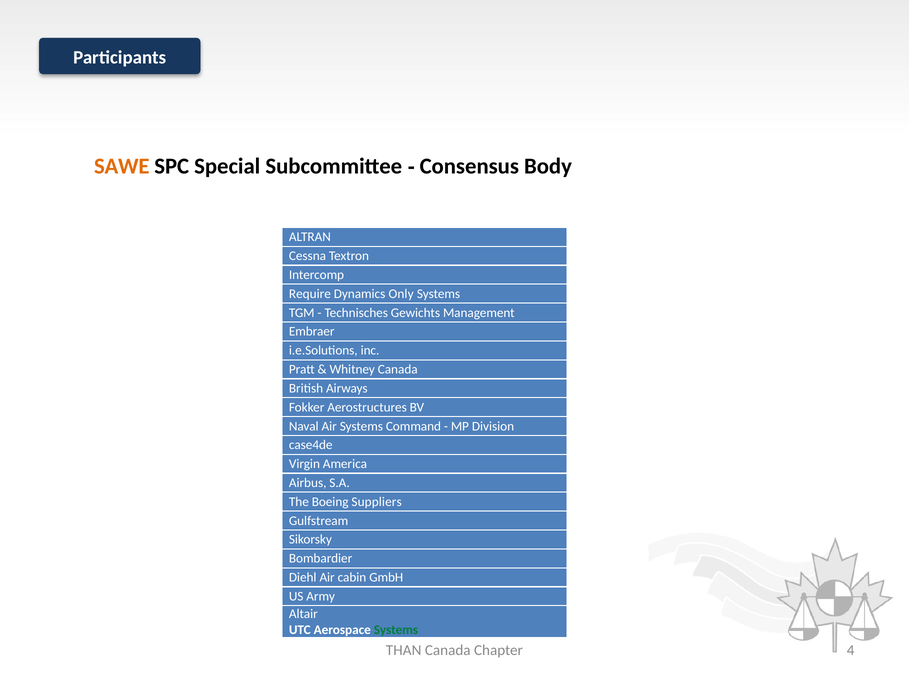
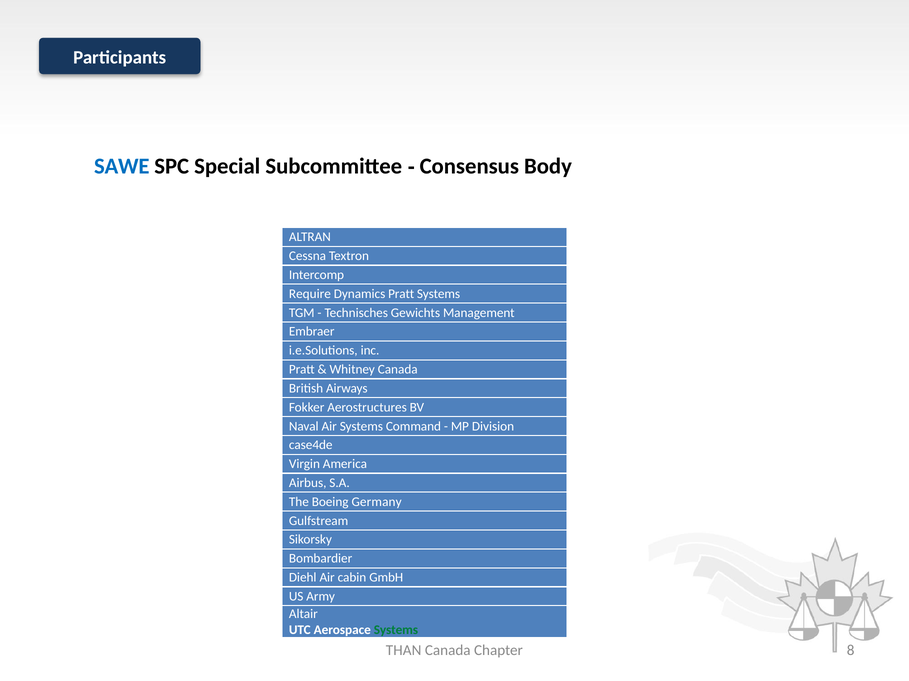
SAWE colour: orange -> blue (122, 166)
Dynamics Only: Only -> Pratt (401, 294)
Suppliers: Suppliers -> Germany (377, 502)
4: 4 -> 8 (851, 651)
